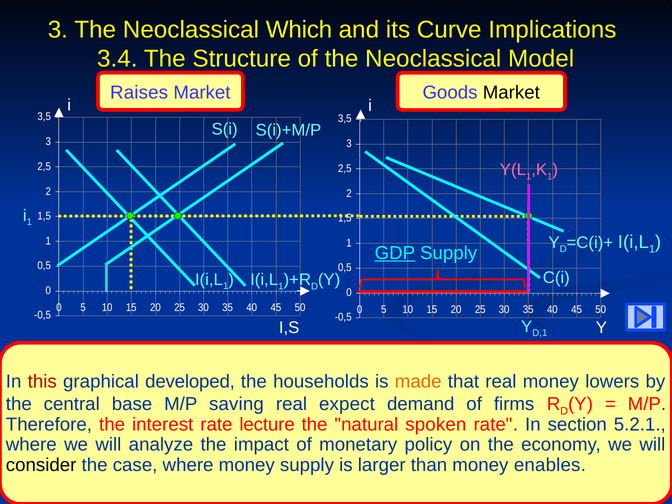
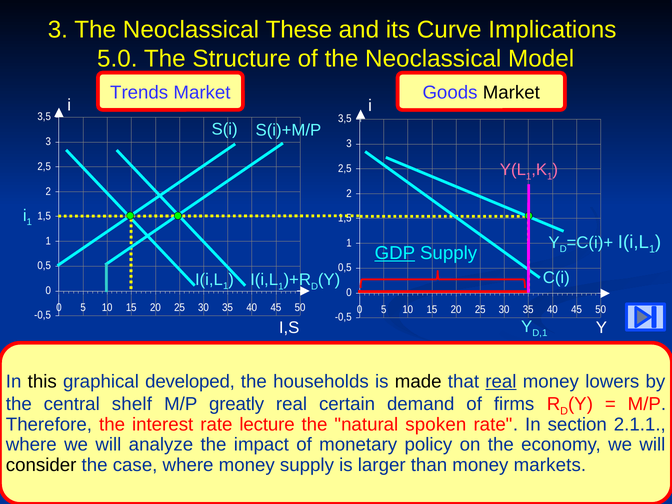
Which: Which -> These (299, 30)
3.4: 3.4 -> 5.0 (117, 59)
Raises: Raises -> Trends (139, 93)
this colour: red -> black (42, 382)
made colour: orange -> black (418, 382)
real underline: none -> present (501, 382)
base: base -> shelf (132, 404)
saving: saving -> greatly (237, 404)
expect: expect -> certain (347, 404)
5.2.1: 5.2.1 -> 2.1.1 (640, 425)
enables: enables -> markets (550, 465)
